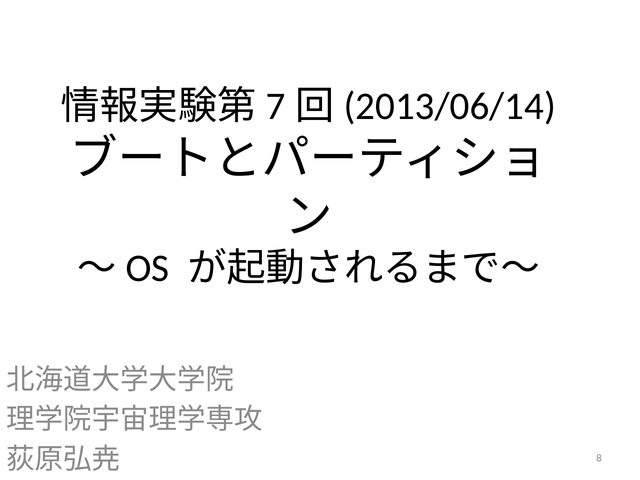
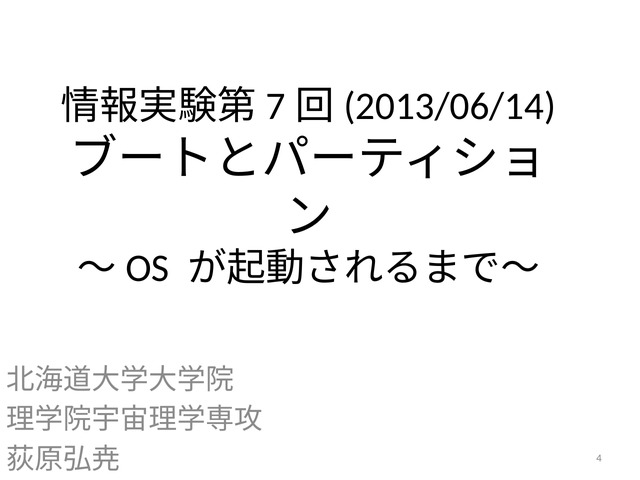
8: 8 -> 4 (599, 458)
